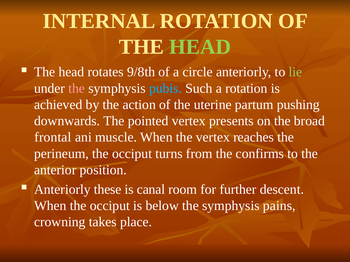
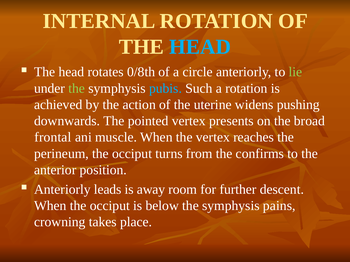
HEAD colour: light green -> light blue (200, 47)
9/8th: 9/8th -> 0/8th (141, 72)
the colour: pink -> light green (77, 88)
partum: partum -> widens (254, 105)
these: these -> leads (108, 190)
canal: canal -> away (151, 190)
